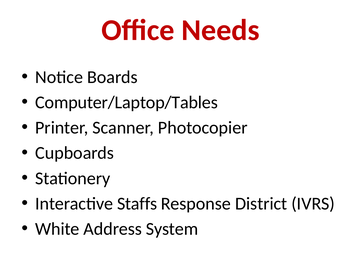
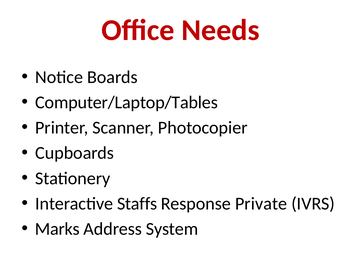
District: District -> Private (261, 203)
White: White -> Marks (57, 229)
